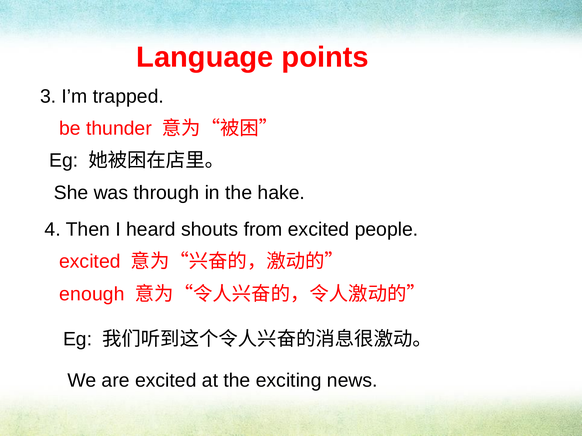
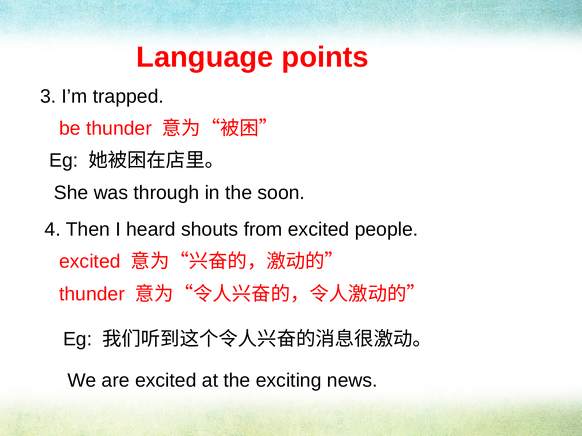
hake: hake -> soon (281, 193)
enough: enough -> thunder (92, 295)
